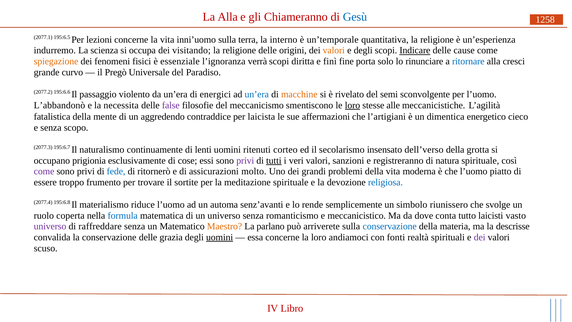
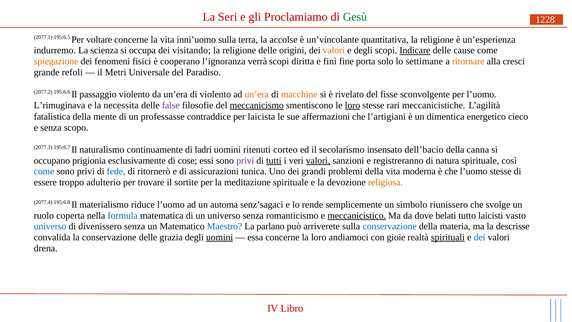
La Alla: Alla -> Seri (228, 17)
Chiameranno: Chiameranno -> Proclamiamo (296, 17)
Gesù colour: blue -> green (355, 17)
1258: 1258 -> 1228 (545, 20)
lezioni: lezioni -> voltare (99, 40)
interno: interno -> accolse (284, 40)
un’temporale: un’temporale -> un’vincolante (333, 40)
essenziale: essenziale -> cooperano (180, 62)
rinunciare: rinunciare -> settimane (424, 62)
ritornare colour: blue -> orange (468, 62)
curvo: curvo -> refoli (72, 72)
Pregò: Pregò -> Metri (116, 72)
di energici: energici -> violento (215, 94)
un’era colour: blue -> orange (257, 94)
semi: semi -> fisse (389, 94)
L’abbandonò: L’abbandonò -> L’rimuginava (60, 105)
meccanicismo underline: none -> present (257, 105)
alle: alle -> rari (393, 105)
aggredendo: aggredendo -> professasse (163, 117)
lenti: lenti -> ladri (203, 150)
dell’verso: dell’verso -> dell’bacio (424, 150)
grotta: grotta -> canna (478, 150)
valori underline: none -> present (318, 161)
come colour: purple -> blue (44, 172)
molto: molto -> tunica (254, 172)
l’uomo piatto: piatto -> stesse (501, 172)
frumento: frumento -> adulterio (104, 182)
religiosa colour: blue -> orange (385, 182)
senz’avanti: senz’avanti -> senz’sagaci (262, 205)
meccanicistico underline: none -> present (357, 216)
conta: conta -> belati (446, 216)
universo colour: purple -> blue (50, 227)
raffreddare: raffreddare -> divenissero (100, 227)
Maestro colour: orange -> blue (225, 227)
fonti: fonti -> gioie (396, 237)
spirituali underline: none -> present (448, 237)
dei colour: purple -> blue (480, 237)
scuso: scuso -> drena (46, 248)
